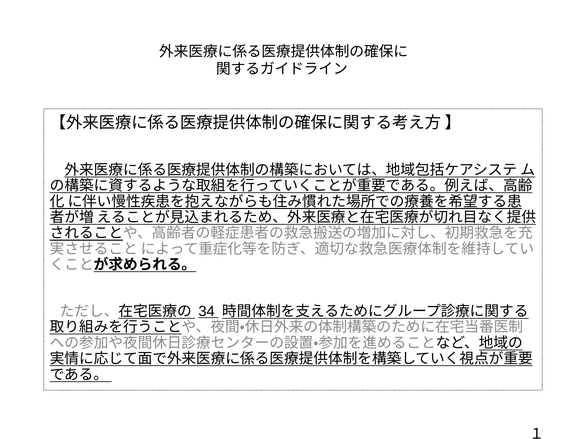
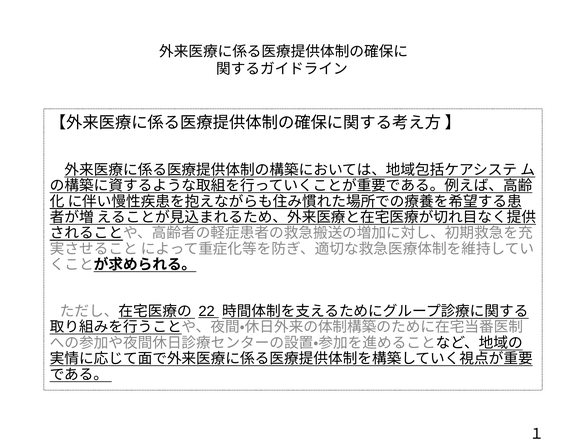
34: 34 -> 22 (207, 312)
